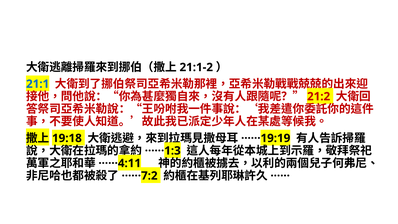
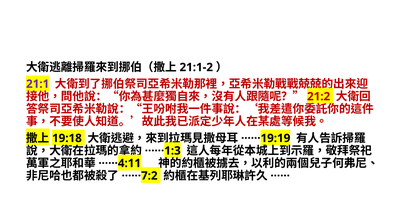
21:1 colour: blue -> purple (38, 84)
